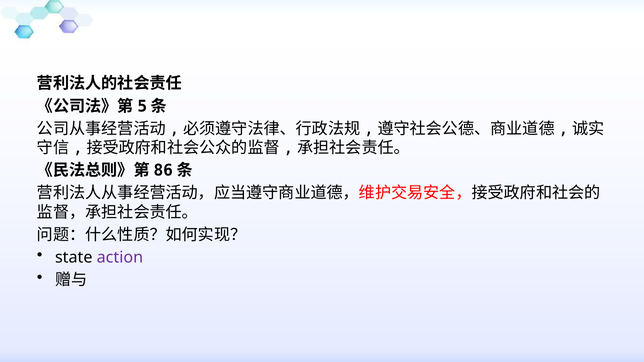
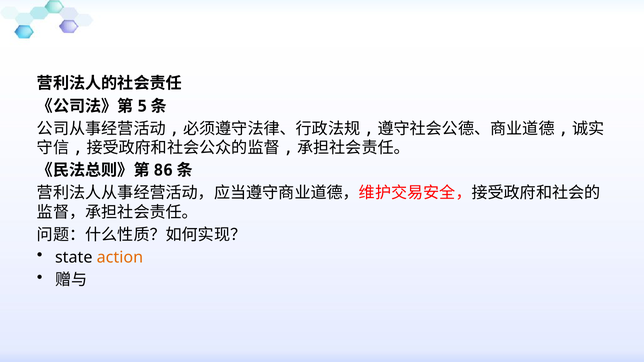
action colour: purple -> orange (120, 258)
